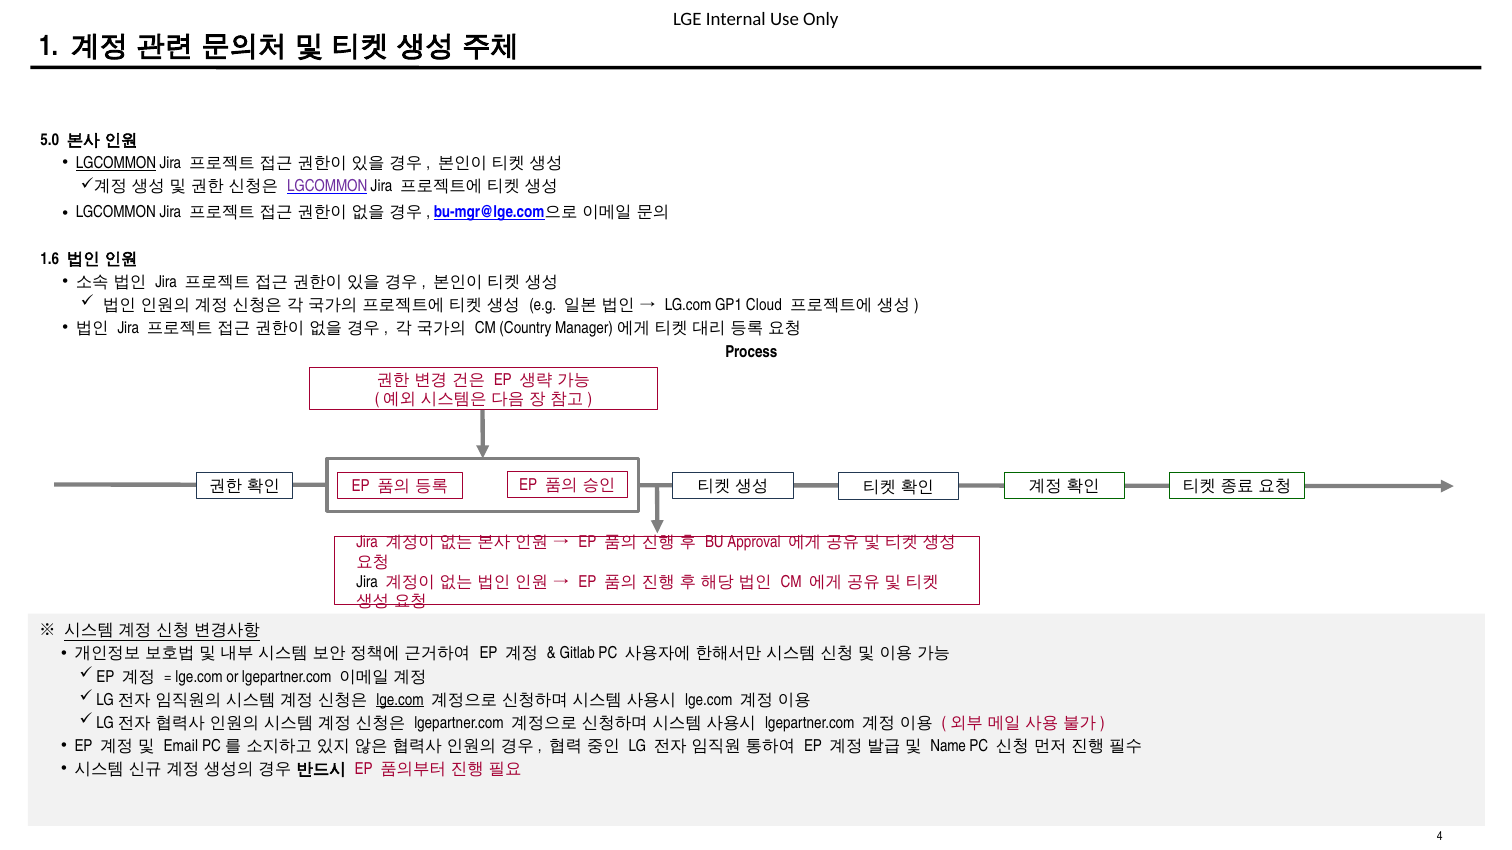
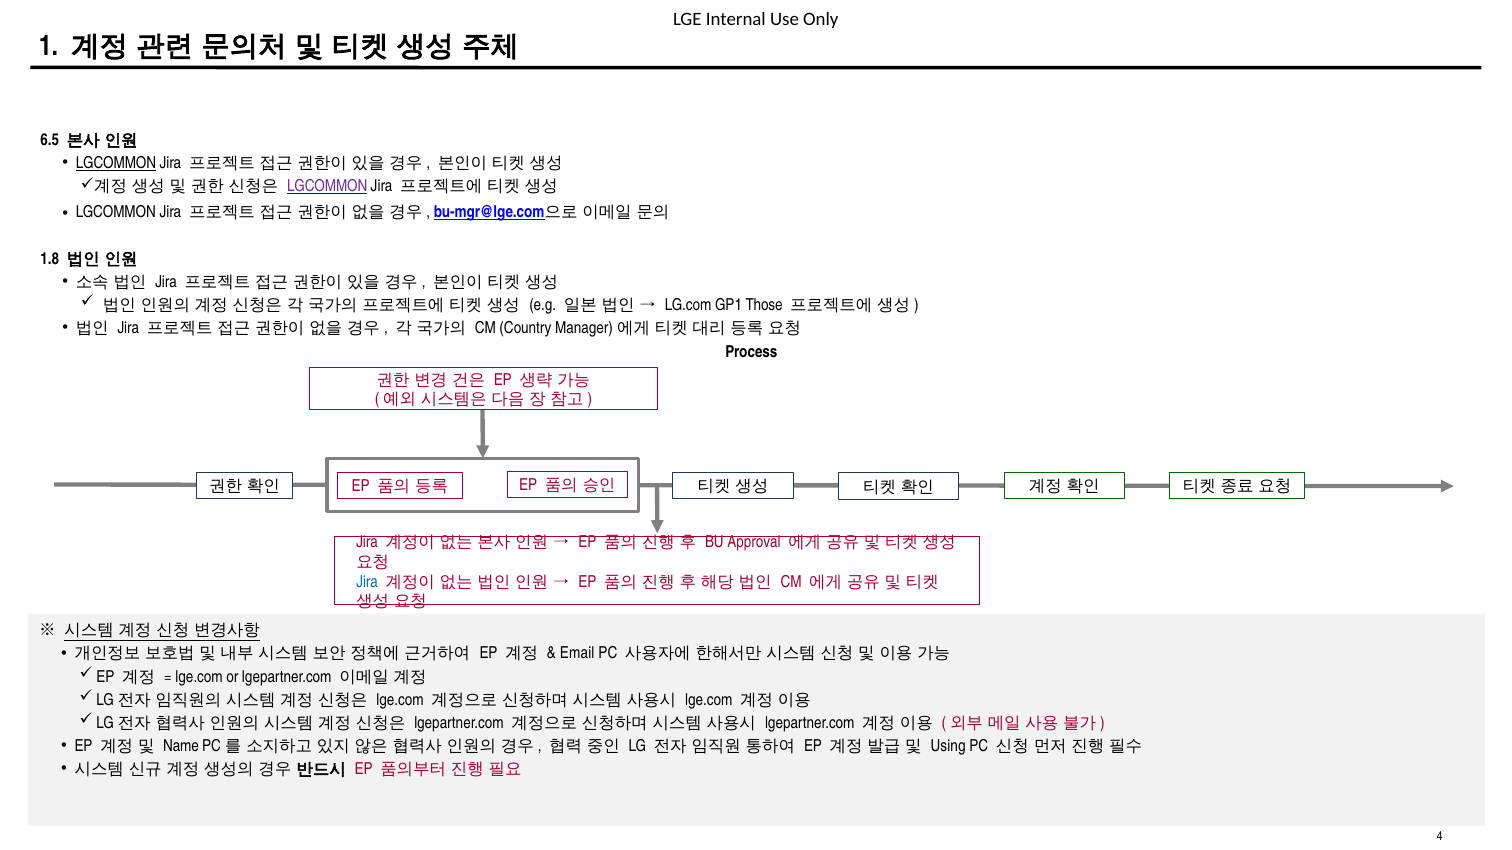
5.0: 5.0 -> 6.5 (50, 140)
1.6: 1.6 -> 1.8 (50, 259)
Cloud: Cloud -> Those (764, 305)
Jira colour: black -> blue (367, 582)
Gitlab: Gitlab -> Email (577, 654)
lge.com underline: present -> none (400, 700)
Email: Email -> Name (181, 746)
Name: Name -> Using (948, 746)
